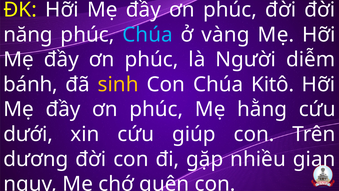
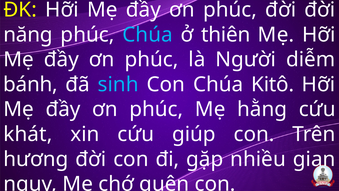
vàng: vàng -> thiên (226, 35)
sinh colour: yellow -> light blue (118, 84)
dưới: dưới -> khát (28, 134)
dương: dương -> hương (36, 159)
